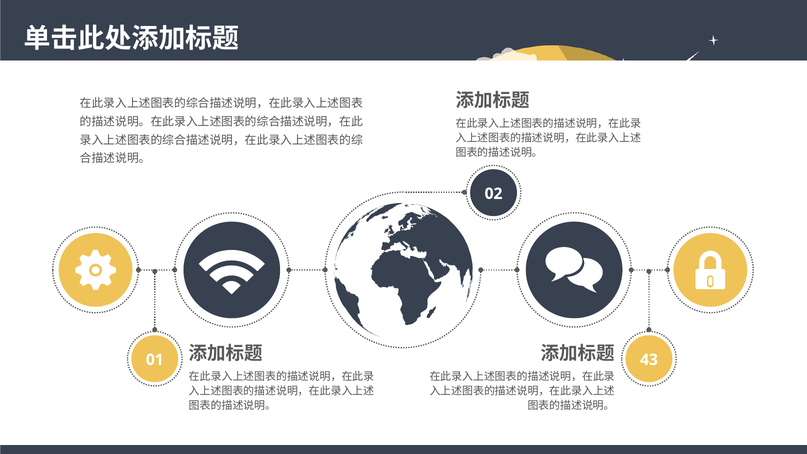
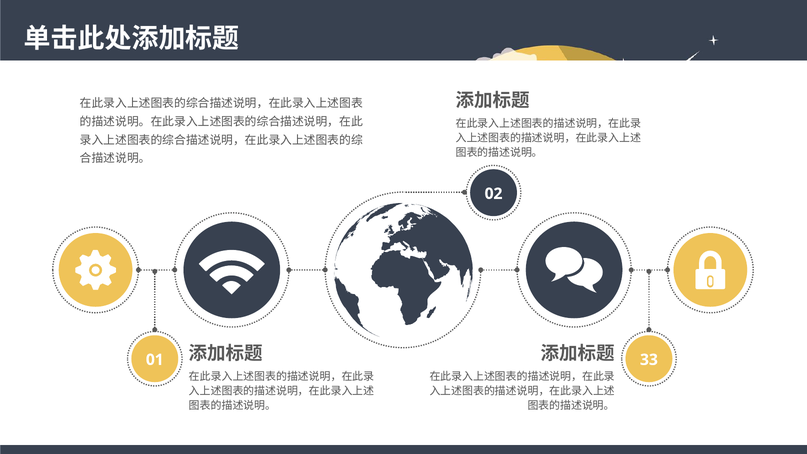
43: 43 -> 33 (649, 360)
